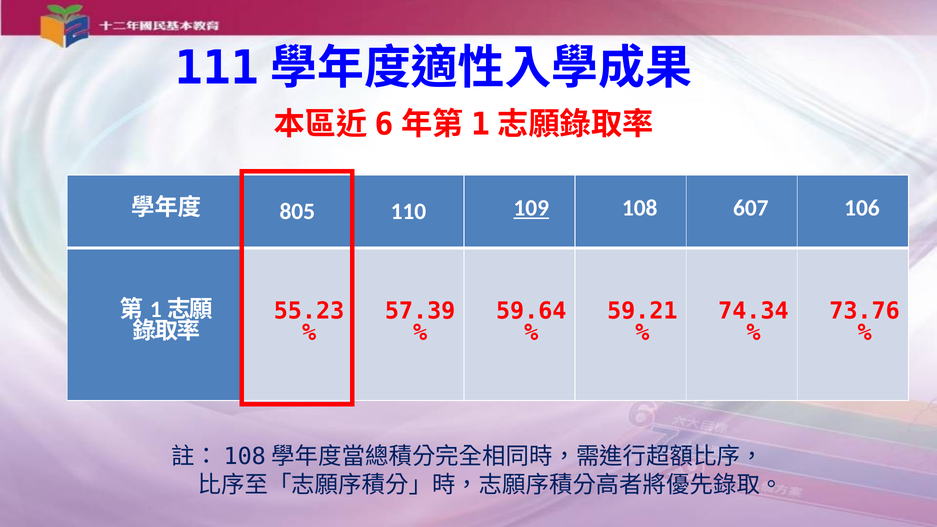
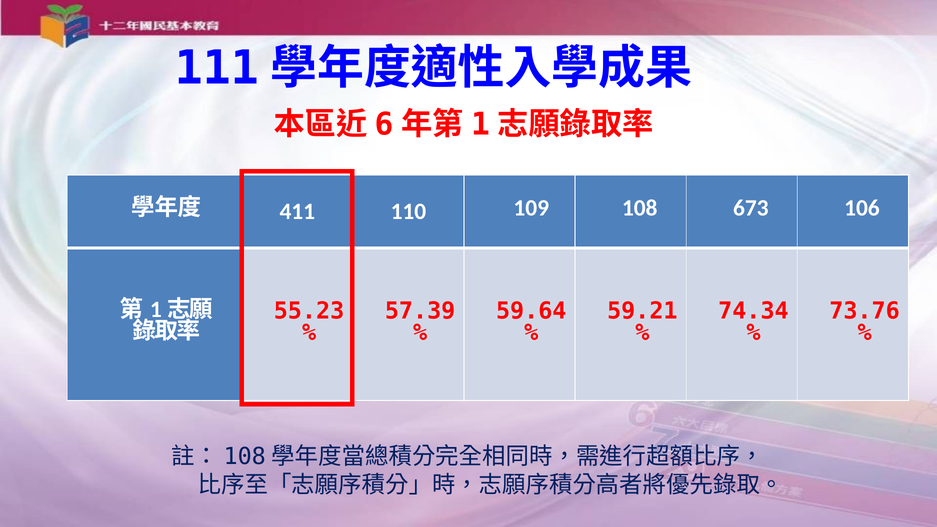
805: 805 -> 411 (297, 212)
109 underline: present -> none (531, 208)
607: 607 -> 673 (751, 208)
